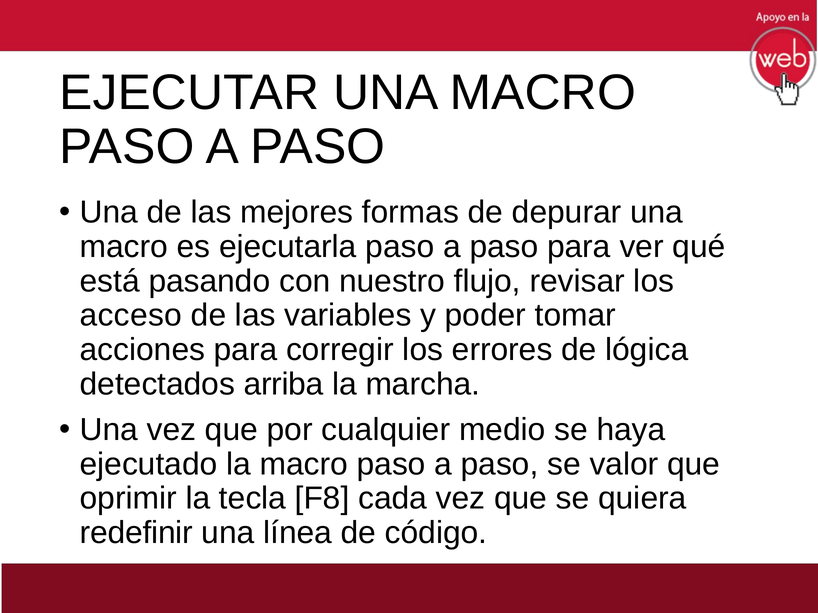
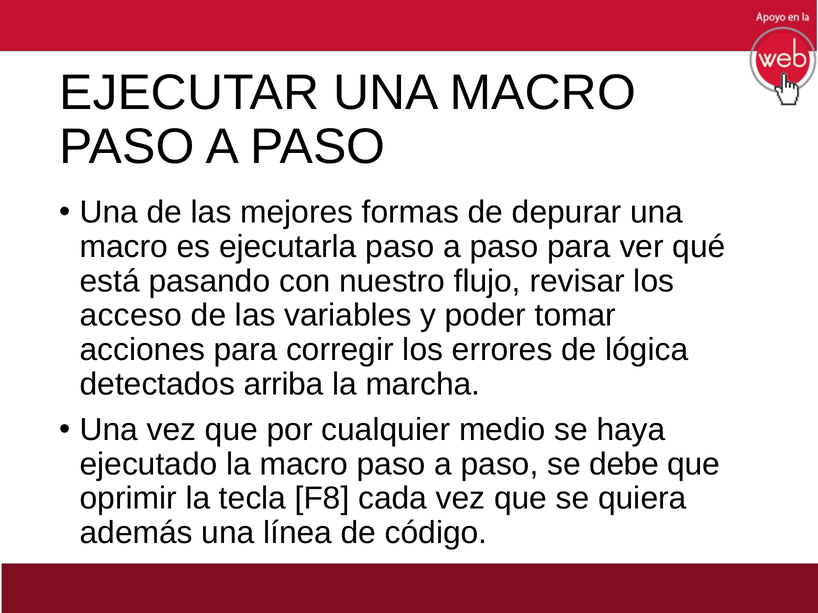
valor: valor -> debe (624, 465)
redefinir: redefinir -> además (136, 533)
